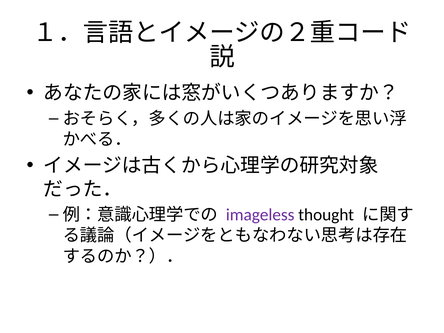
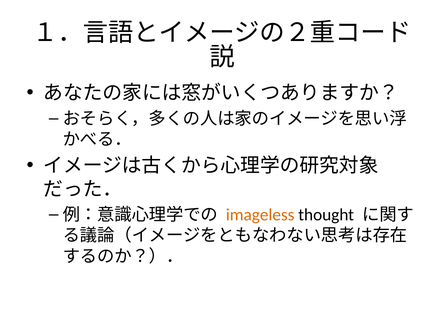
imageless colour: purple -> orange (260, 215)
